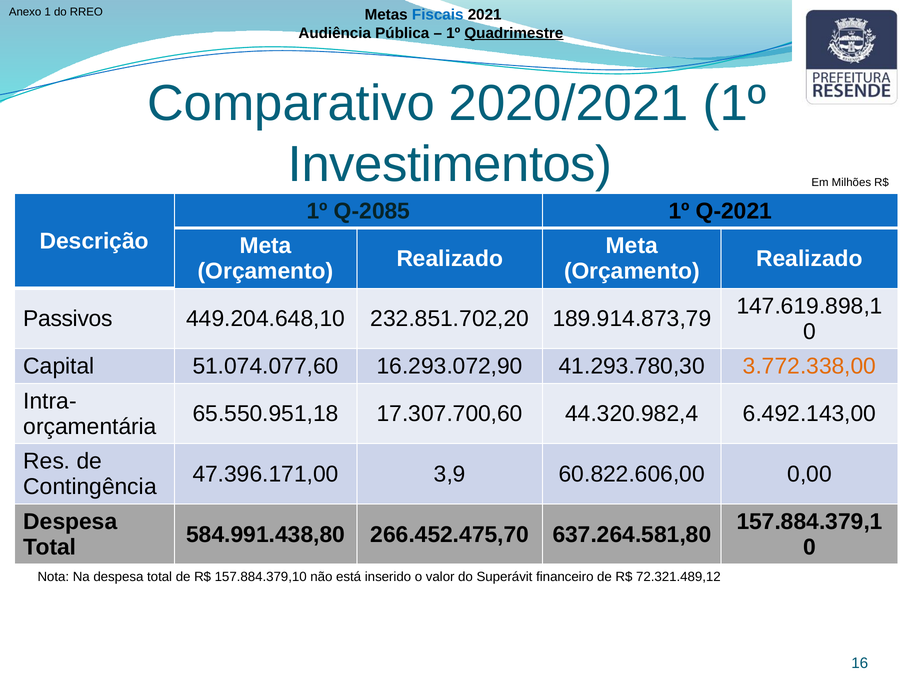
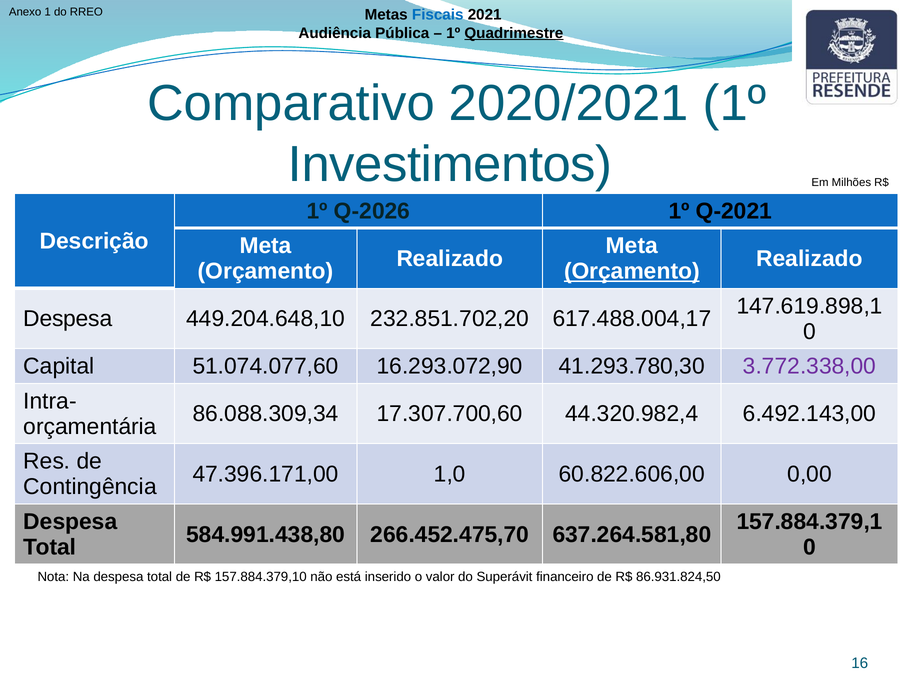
Q-2085: Q-2085 -> Q-2026 (372, 211)
Orçamento underline: none -> present (632, 272)
Passivos: Passivos -> Despesa (68, 319)
189.914.873,79: 189.914.873,79 -> 617.488.004,17 (632, 319)
3.772.338,00 colour: orange -> purple (810, 367)
65.550.951,18: 65.550.951,18 -> 86.088.309,34 (266, 414)
3,9: 3,9 -> 1,0 (450, 475)
72.321.489,12: 72.321.489,12 -> 86.931.824,50 (678, 578)
